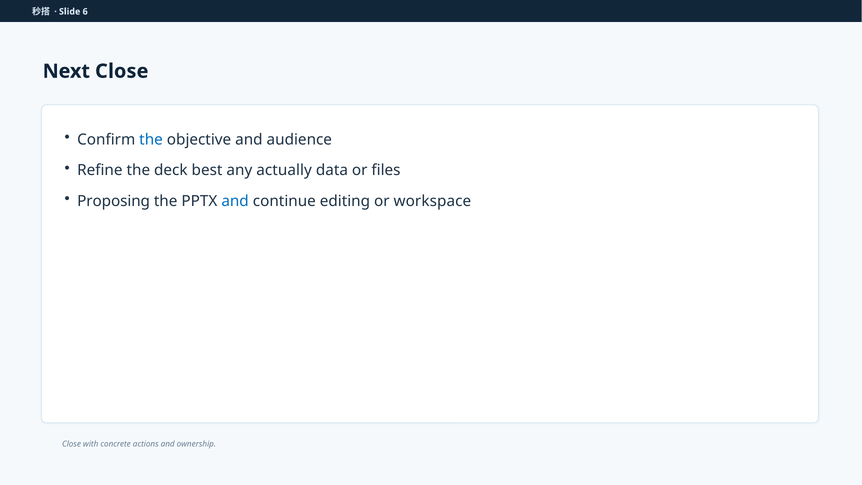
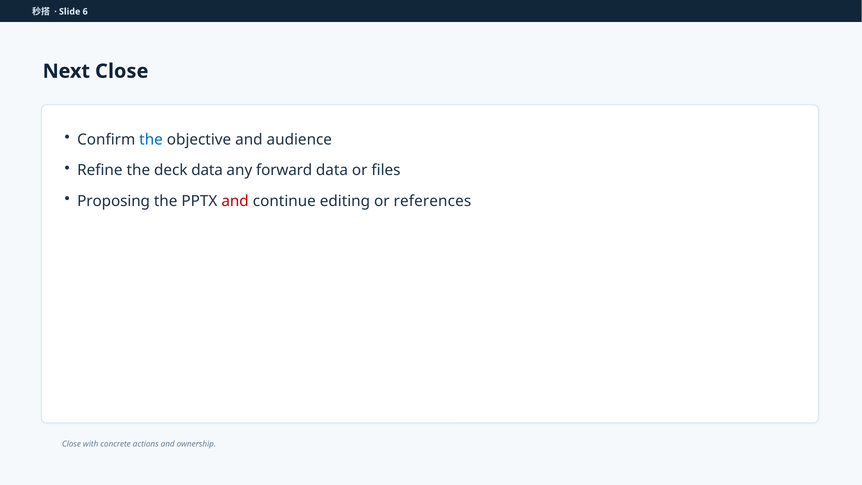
deck best: best -> data (207, 170)
actually: actually -> forward (284, 170)
and colour: blue -> red (235, 201)
workspace: workspace -> references (432, 201)
